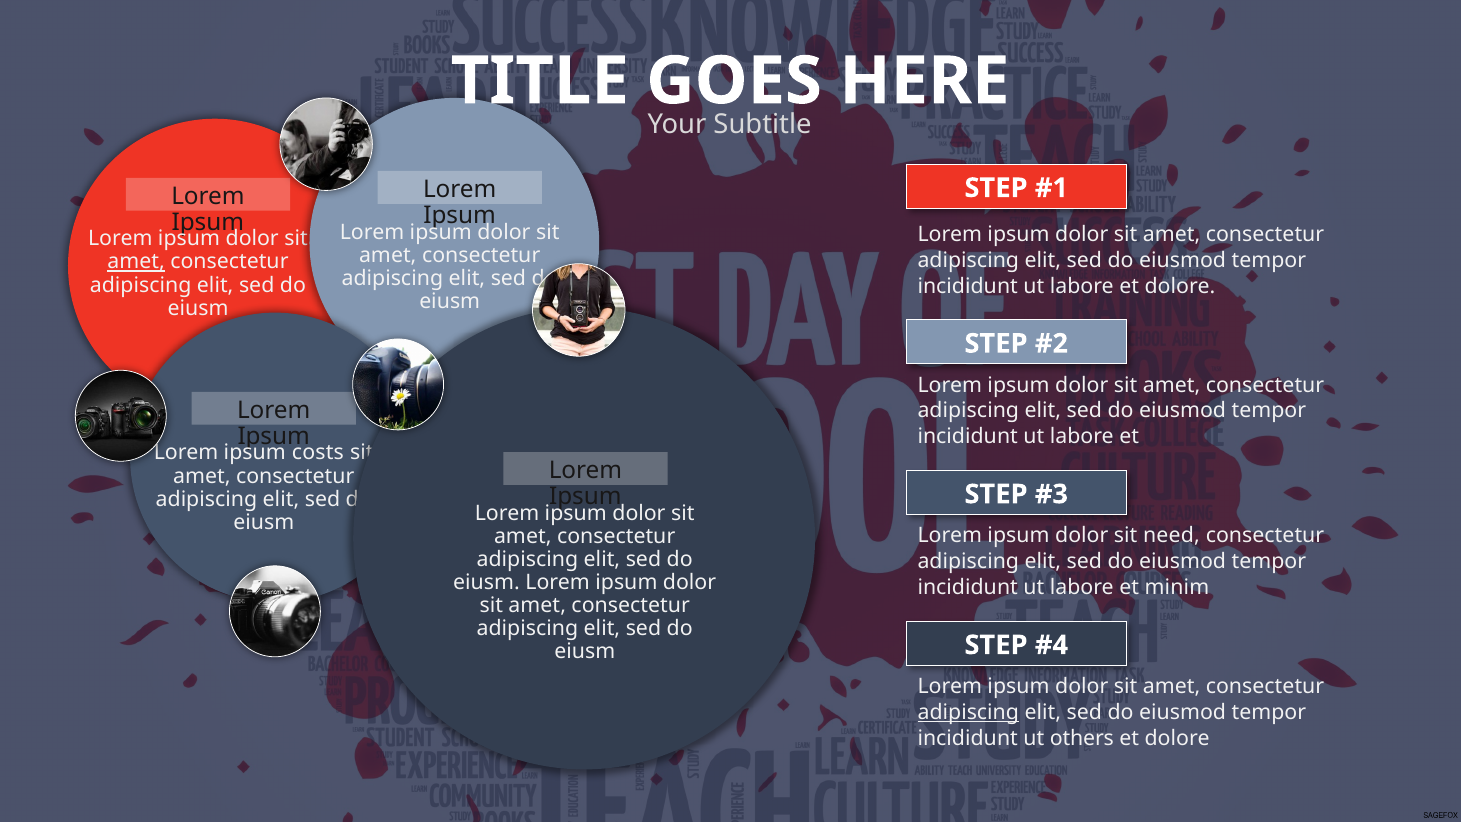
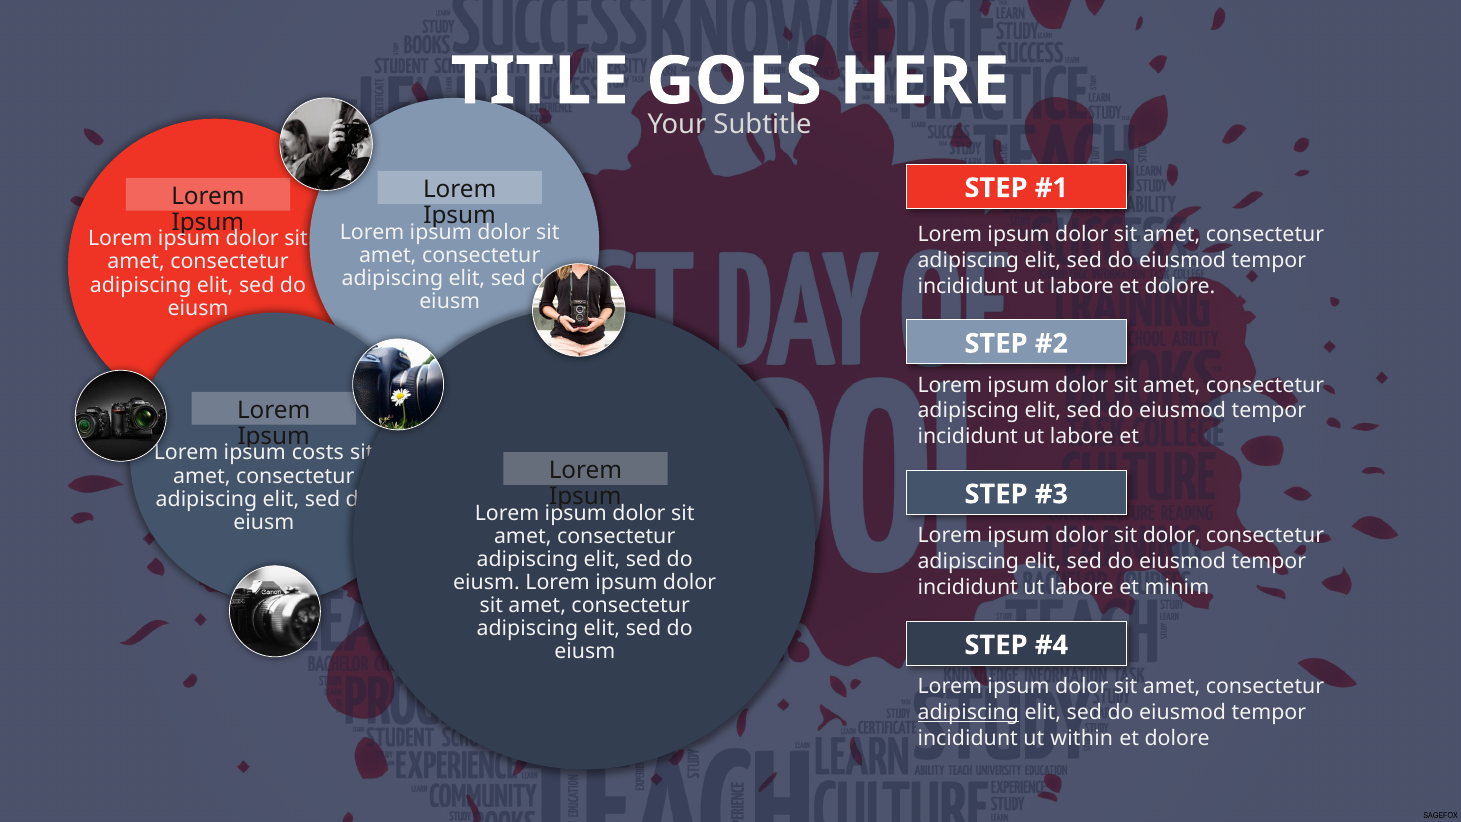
amet underline: present -> none (136, 262)
sit need: need -> dolor (1172, 536)
others: others -> within (1082, 738)
